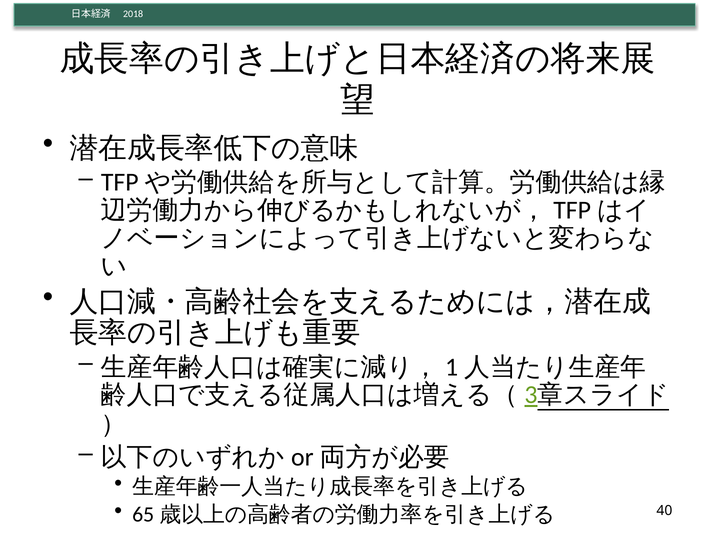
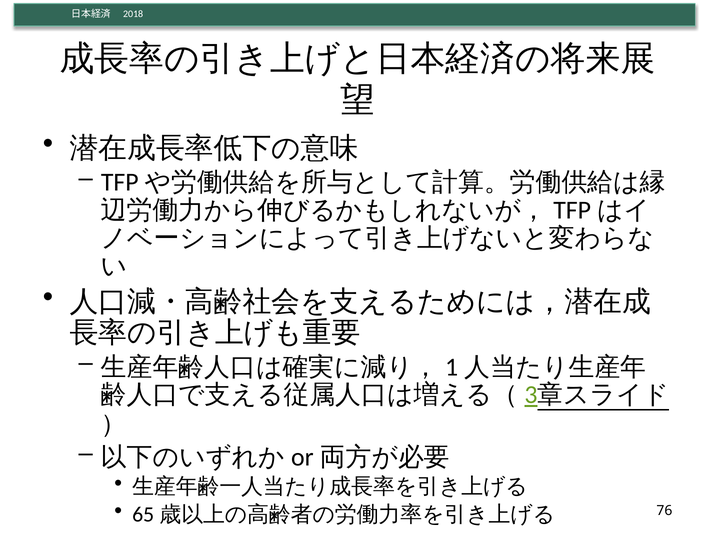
40: 40 -> 76 (664, 510)
